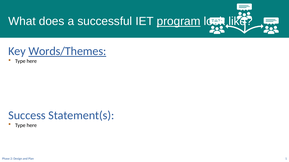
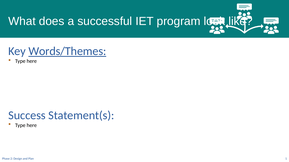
program underline: present -> none (179, 21)
